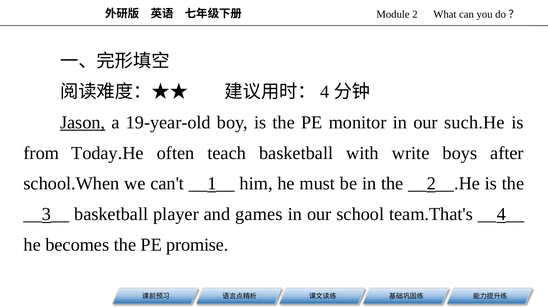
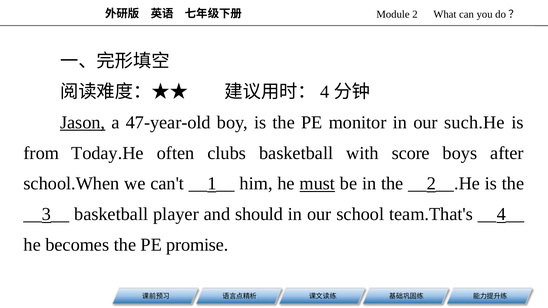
19-year-old: 19-year-old -> 47-year-old (168, 122)
teach: teach -> clubs (227, 153)
write: write -> score (411, 153)
must underline: none -> present (317, 184)
games: games -> should (259, 214)
